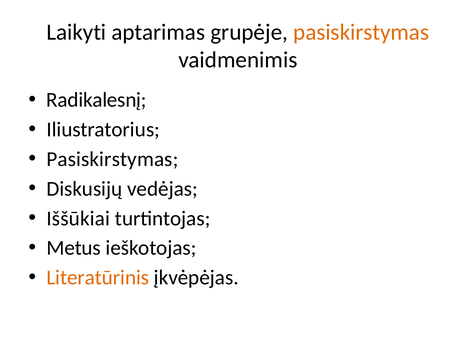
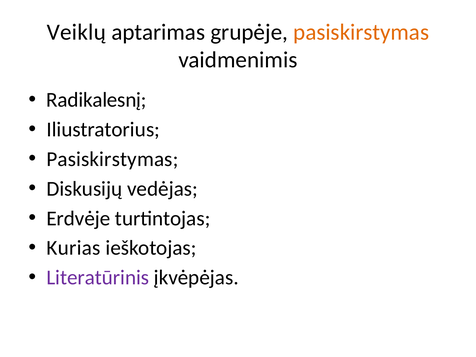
Laikyti: Laikyti -> Veiklų (76, 32)
Iššūkiai: Iššūkiai -> Erdvėje (78, 218)
Metus: Metus -> Kurias (73, 248)
Literatūrinis colour: orange -> purple (98, 278)
